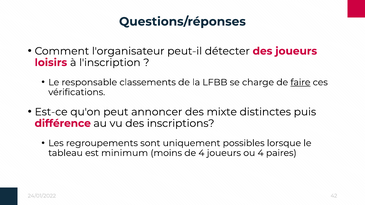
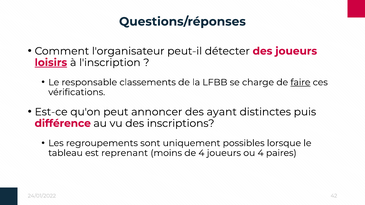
loisirs underline: none -> present (51, 63)
mixte: mixte -> ayant (222, 112)
minimum: minimum -> reprenant (125, 153)
